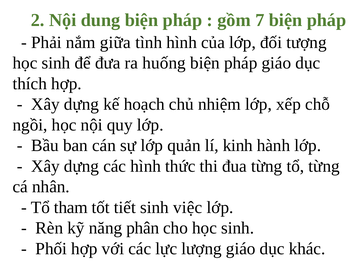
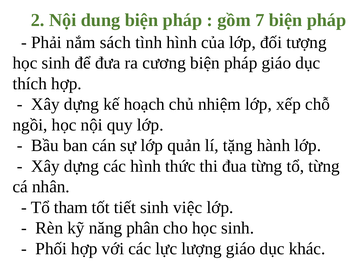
giữa: giữa -> sách (115, 42)
huống: huống -> cương (164, 63)
kinh: kinh -> tặng (238, 146)
